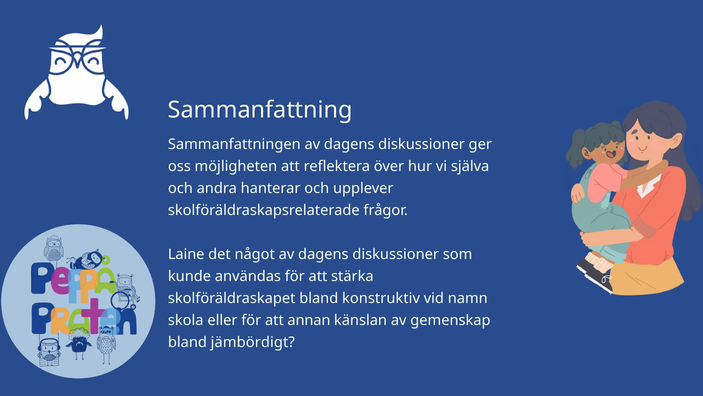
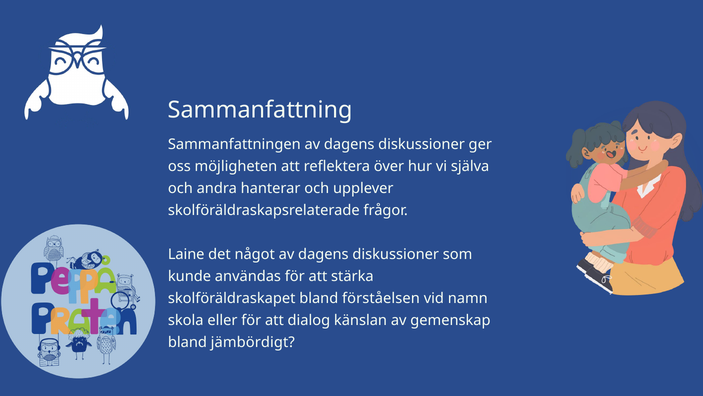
konstruktiv: konstruktiv -> förståelsen (381, 298)
annan: annan -> dialog (309, 320)
